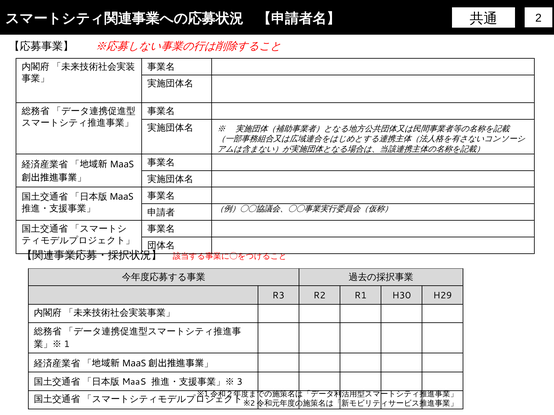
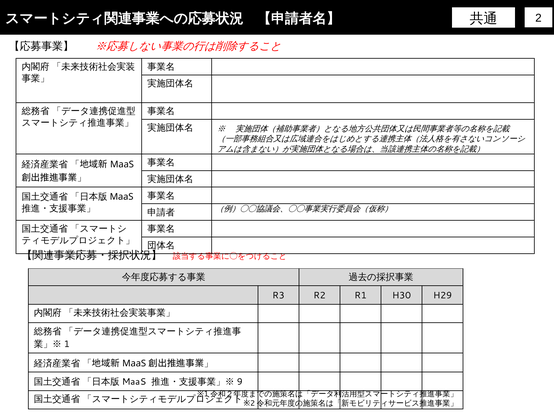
3: 3 -> 9 (240, 382)
